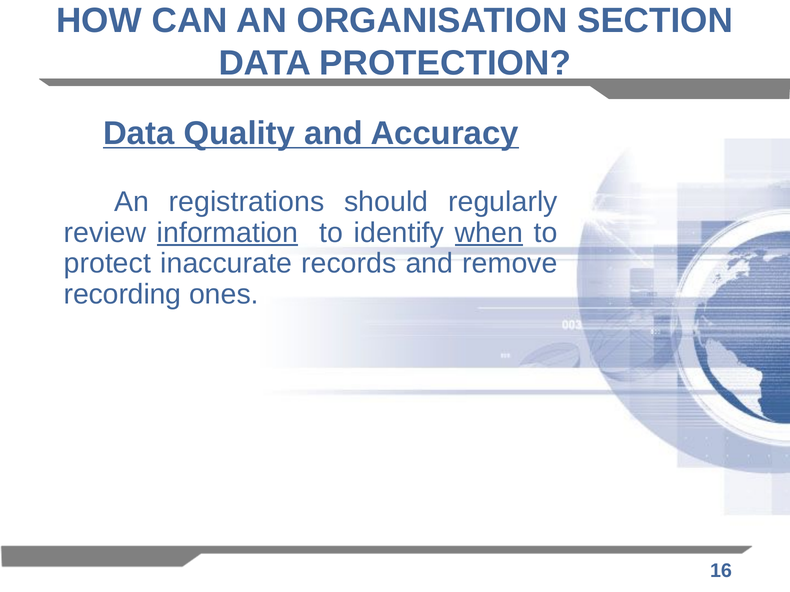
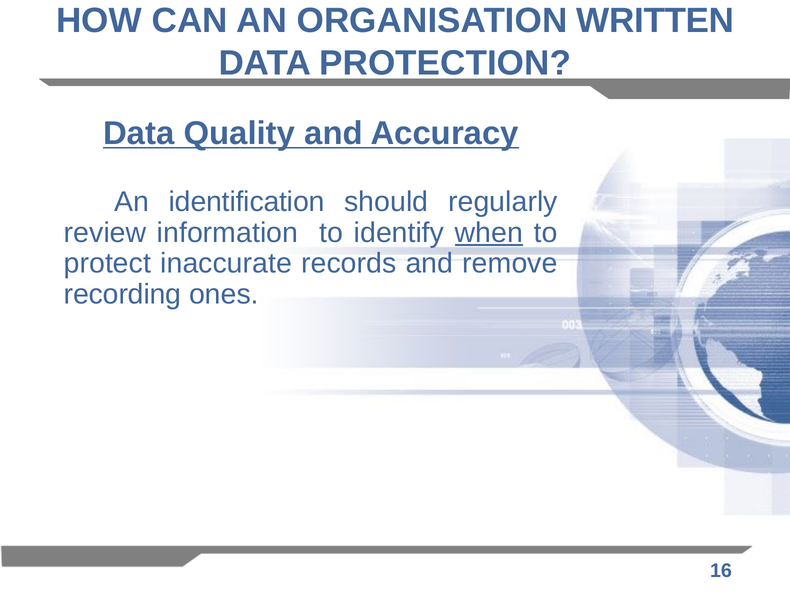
SECTION: SECTION -> WRITTEN (655, 21)
registrations: registrations -> identification (247, 202)
information underline: present -> none (228, 233)
